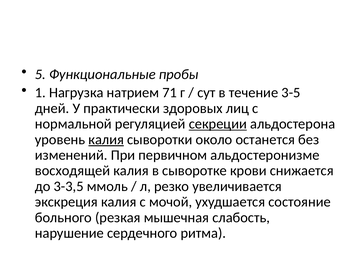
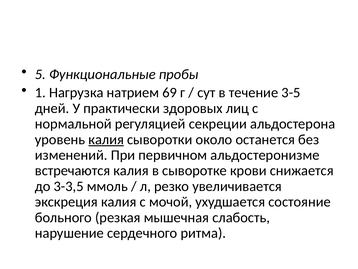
71: 71 -> 69 (170, 93)
секреции underline: present -> none (218, 124)
восходящей: восходящей -> встречаются (73, 170)
